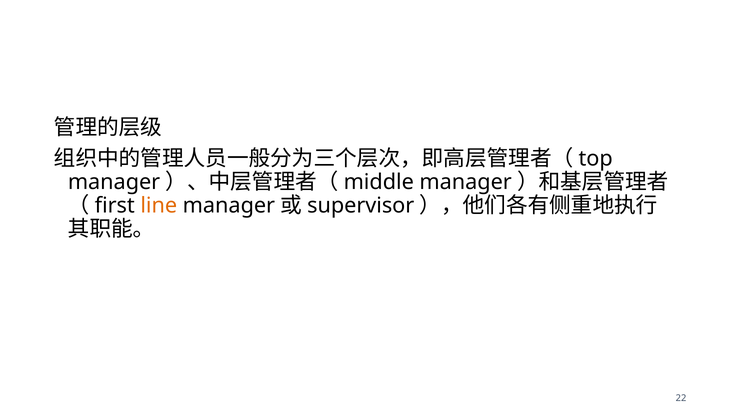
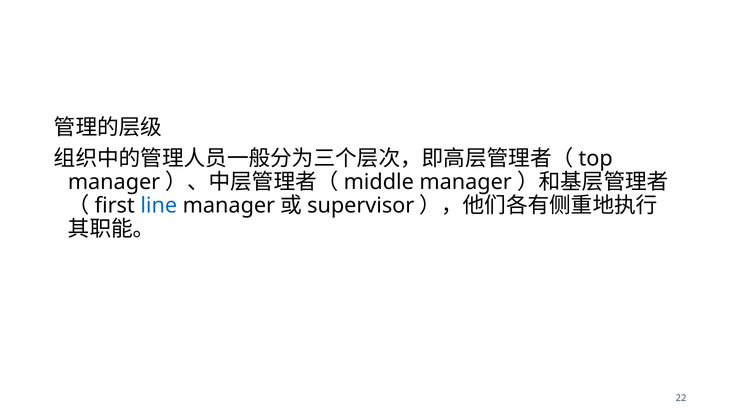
line colour: orange -> blue (159, 205)
